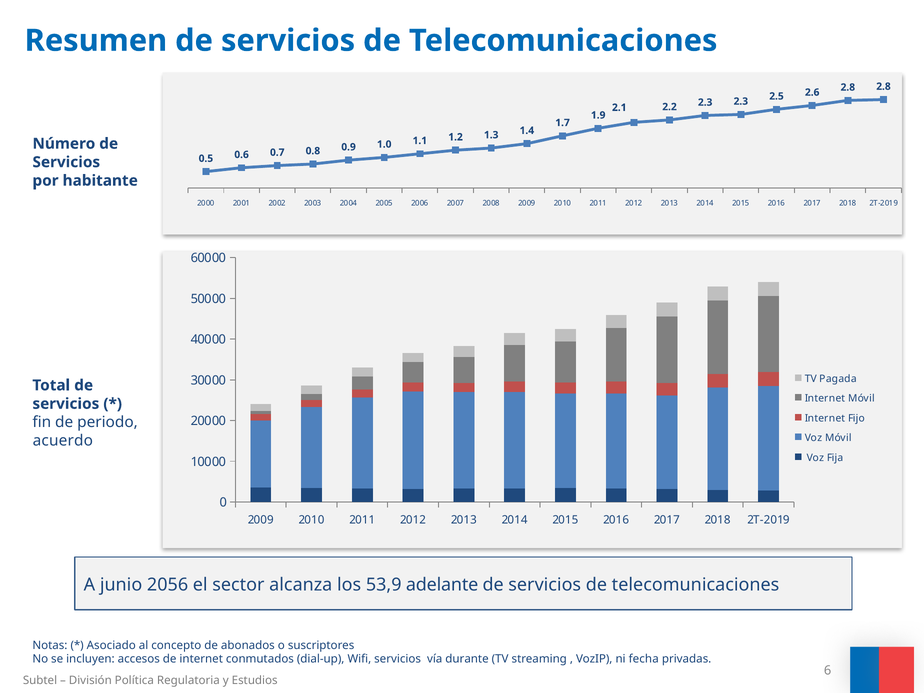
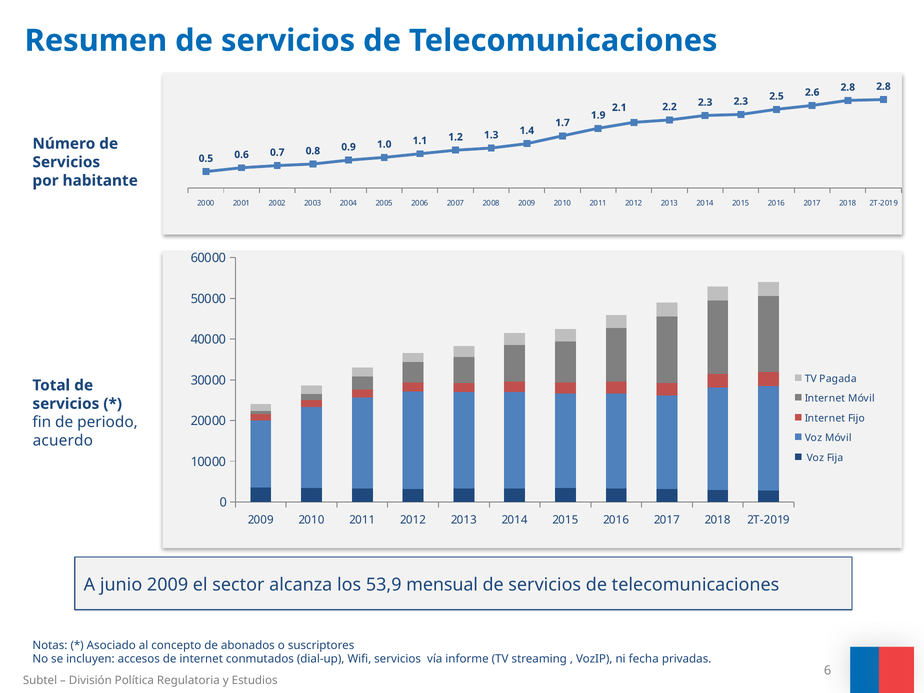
junio 2056: 2056 -> 2009 (168, 585)
adelante: adelante -> mensual (442, 585)
durante: durante -> informe (467, 659)
